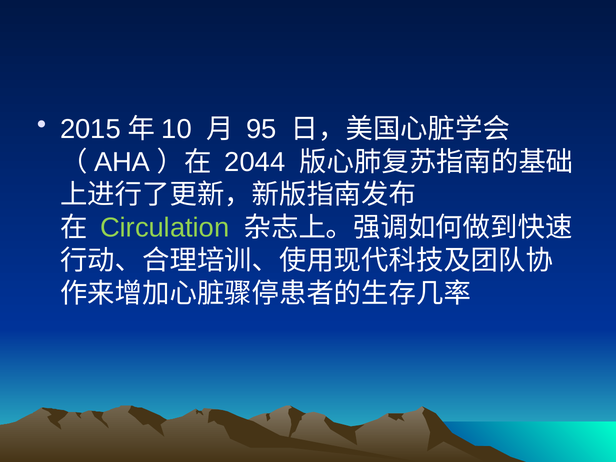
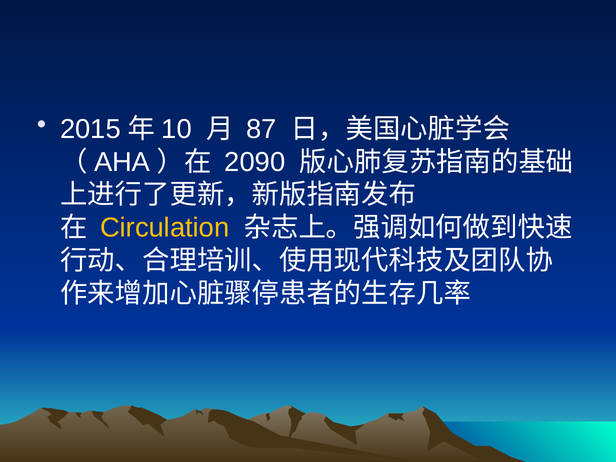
95: 95 -> 87 (261, 129)
2044: 2044 -> 2090 (255, 162)
Circulation colour: light green -> yellow (165, 228)
